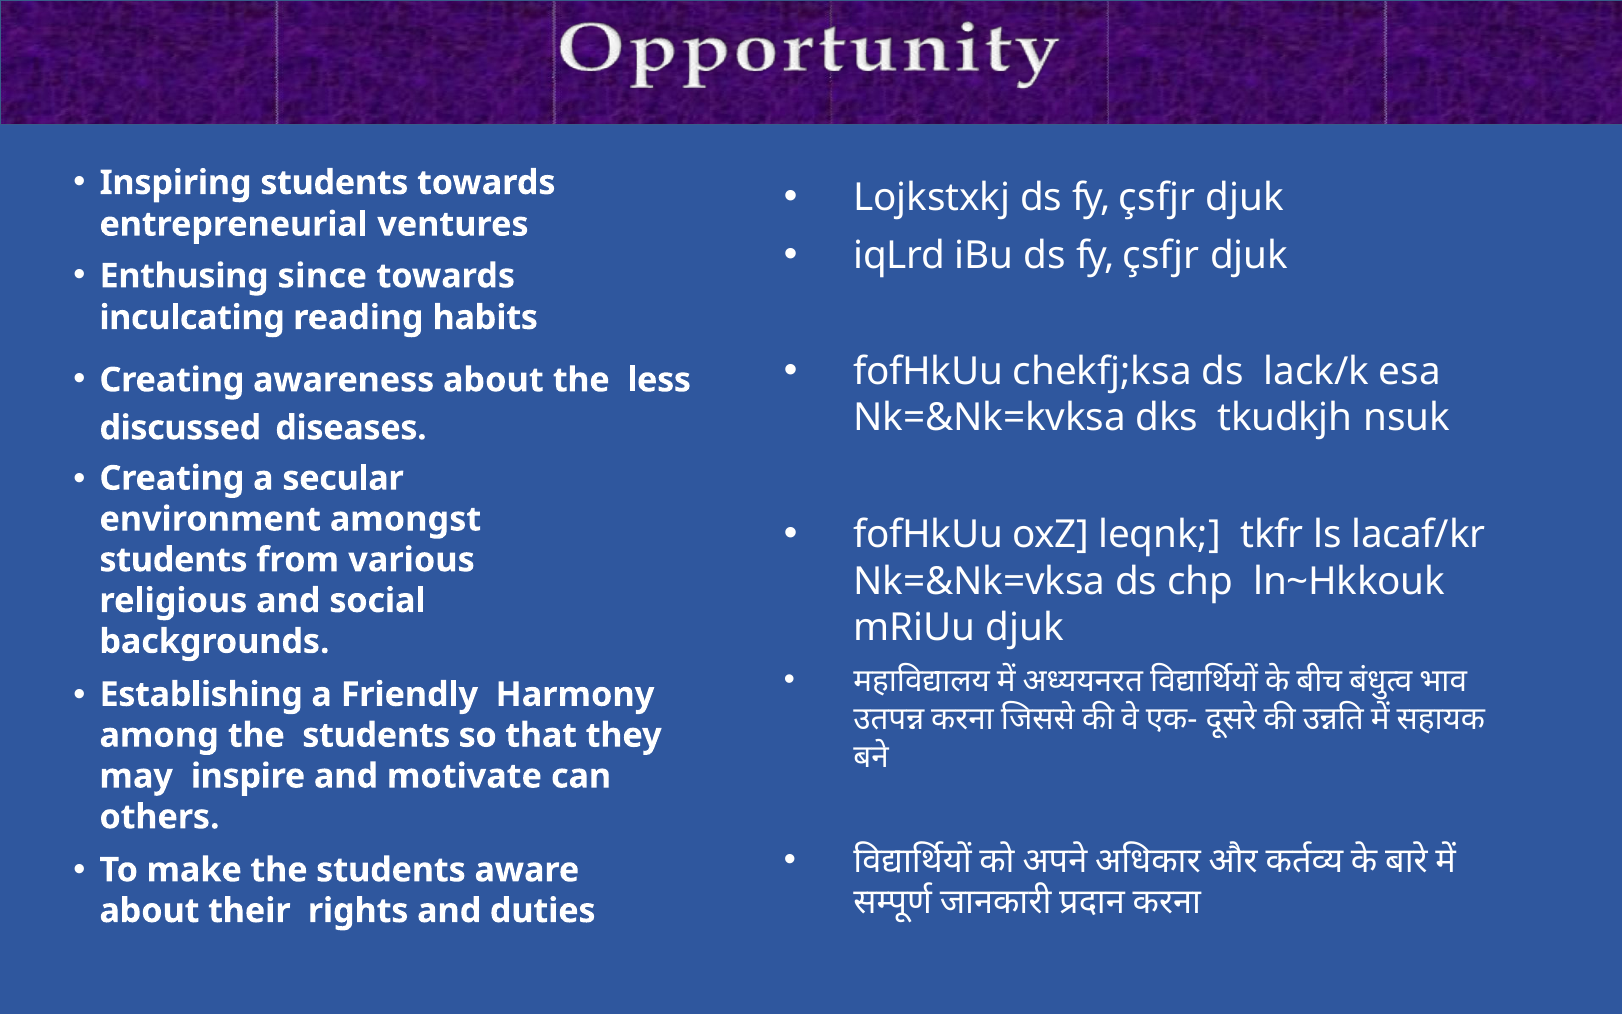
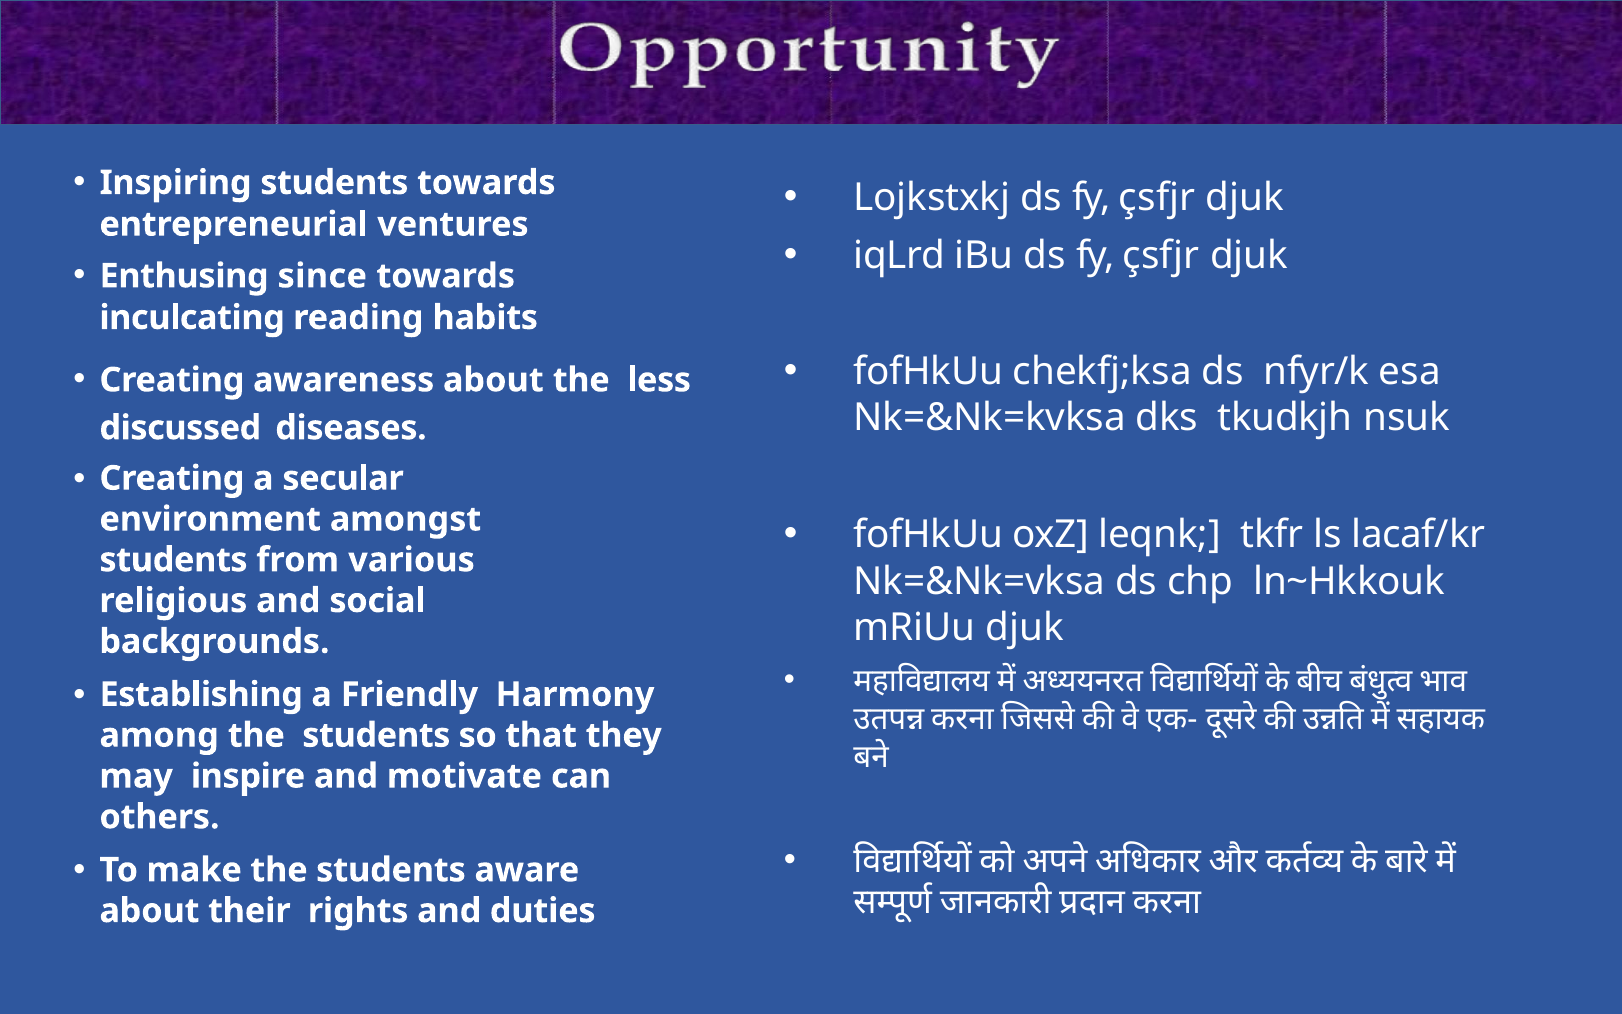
lack/k: lack/k -> nfyr/k (1317, 372)
